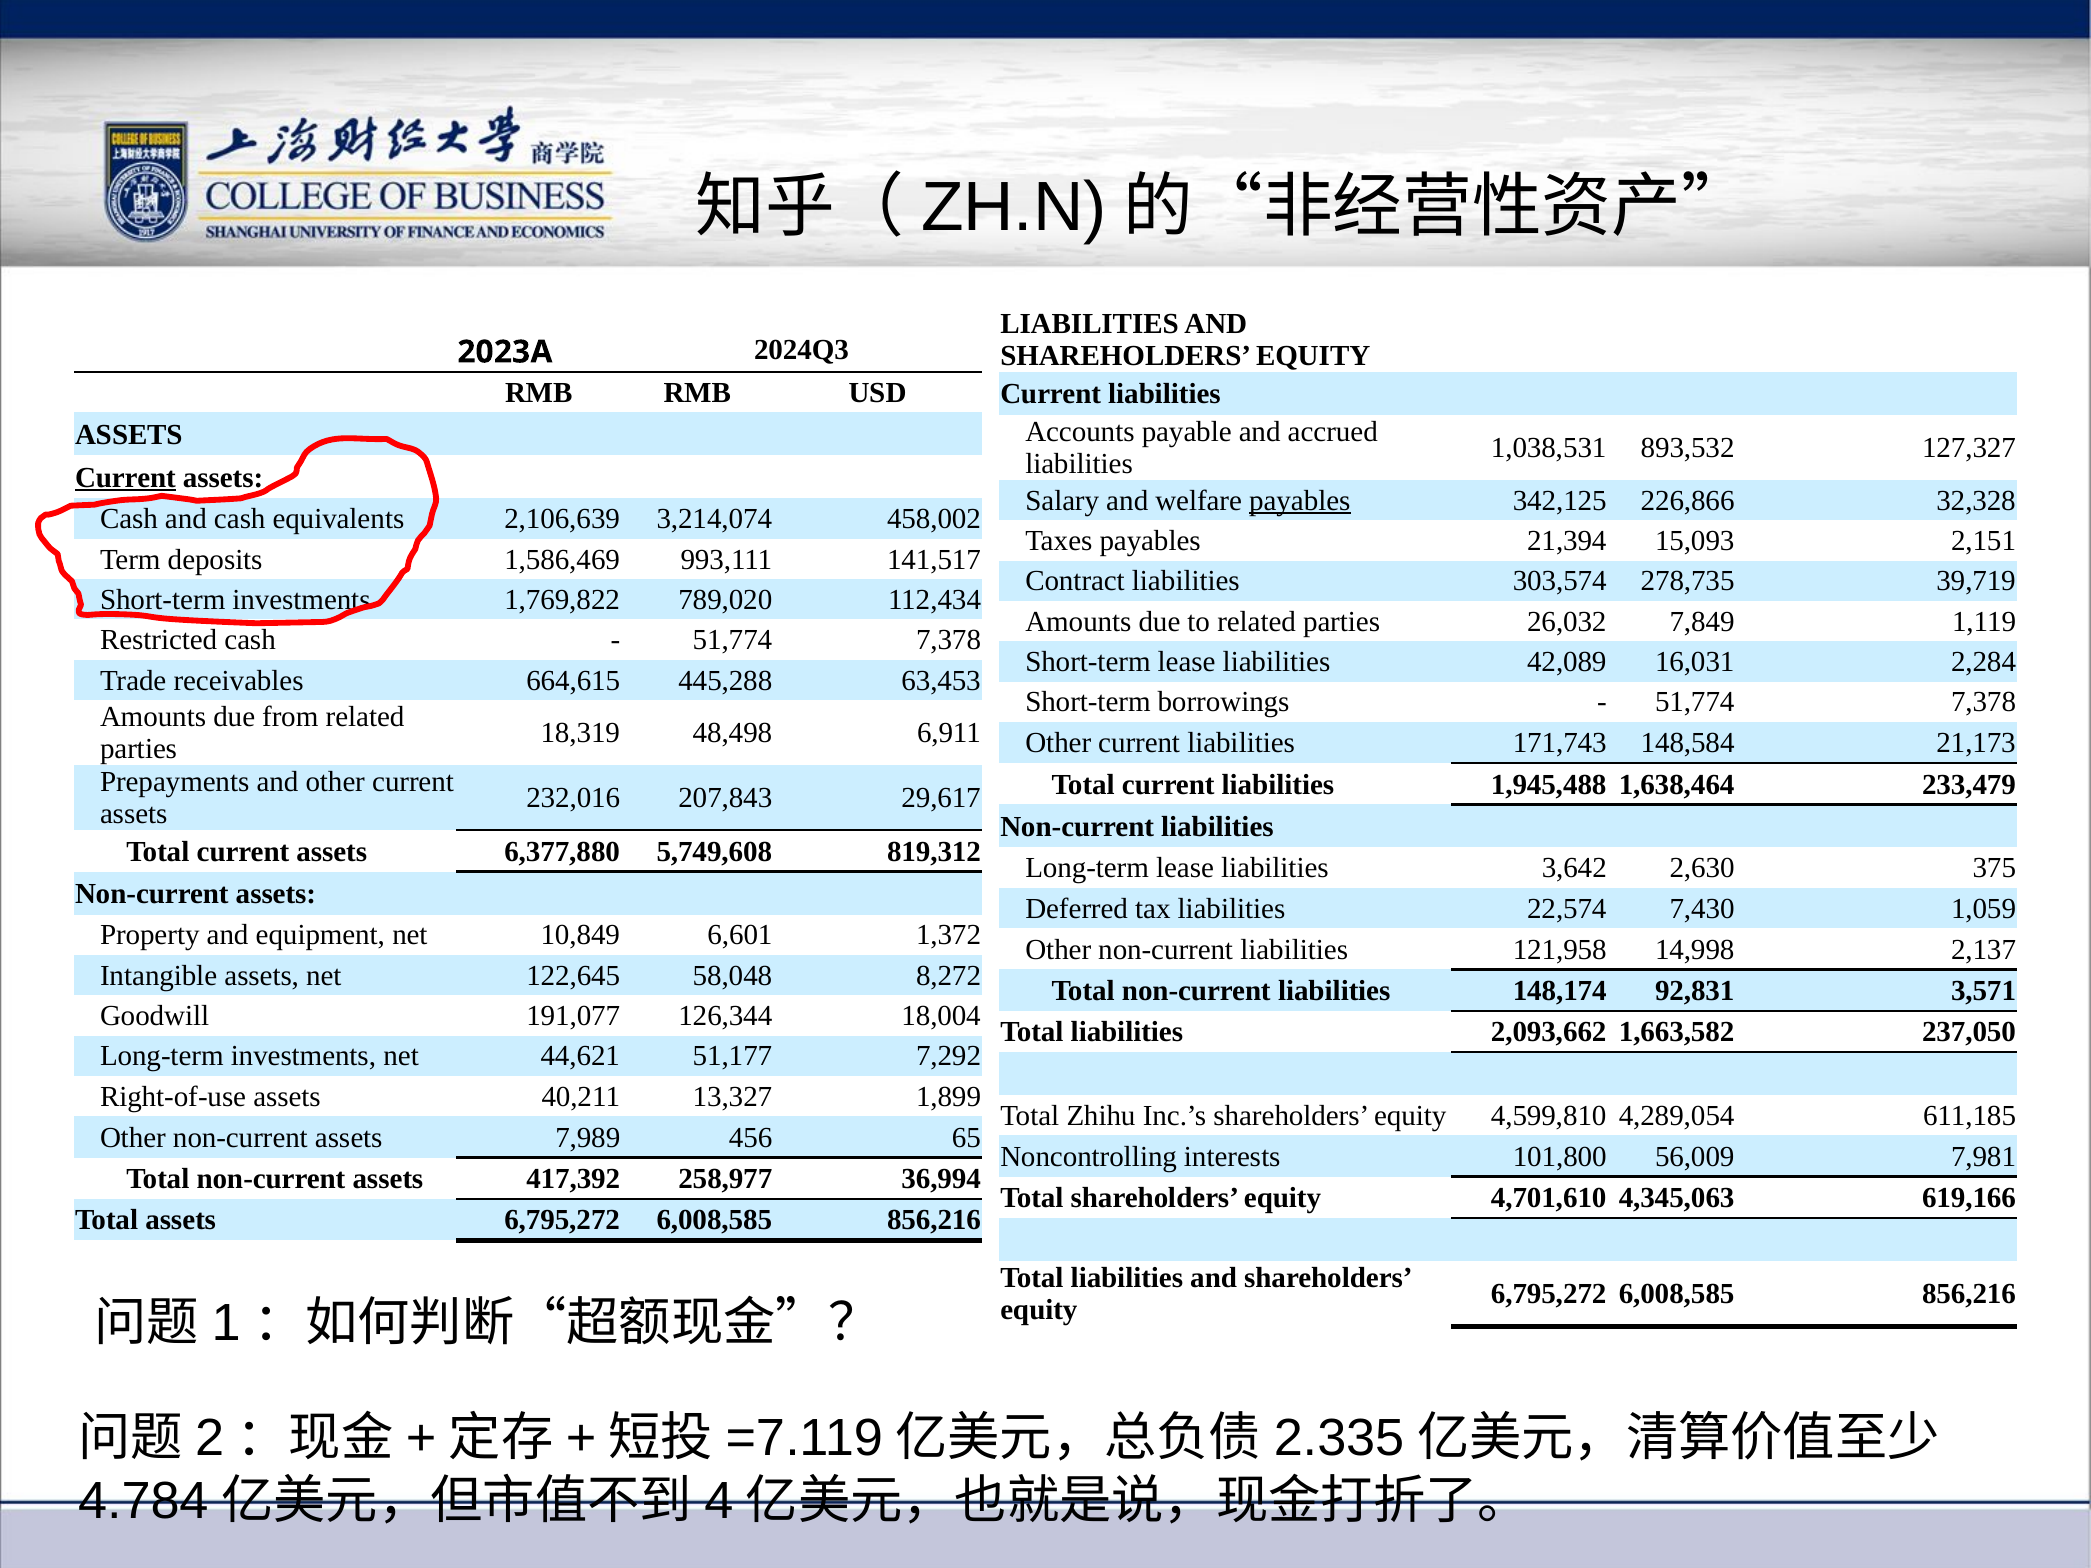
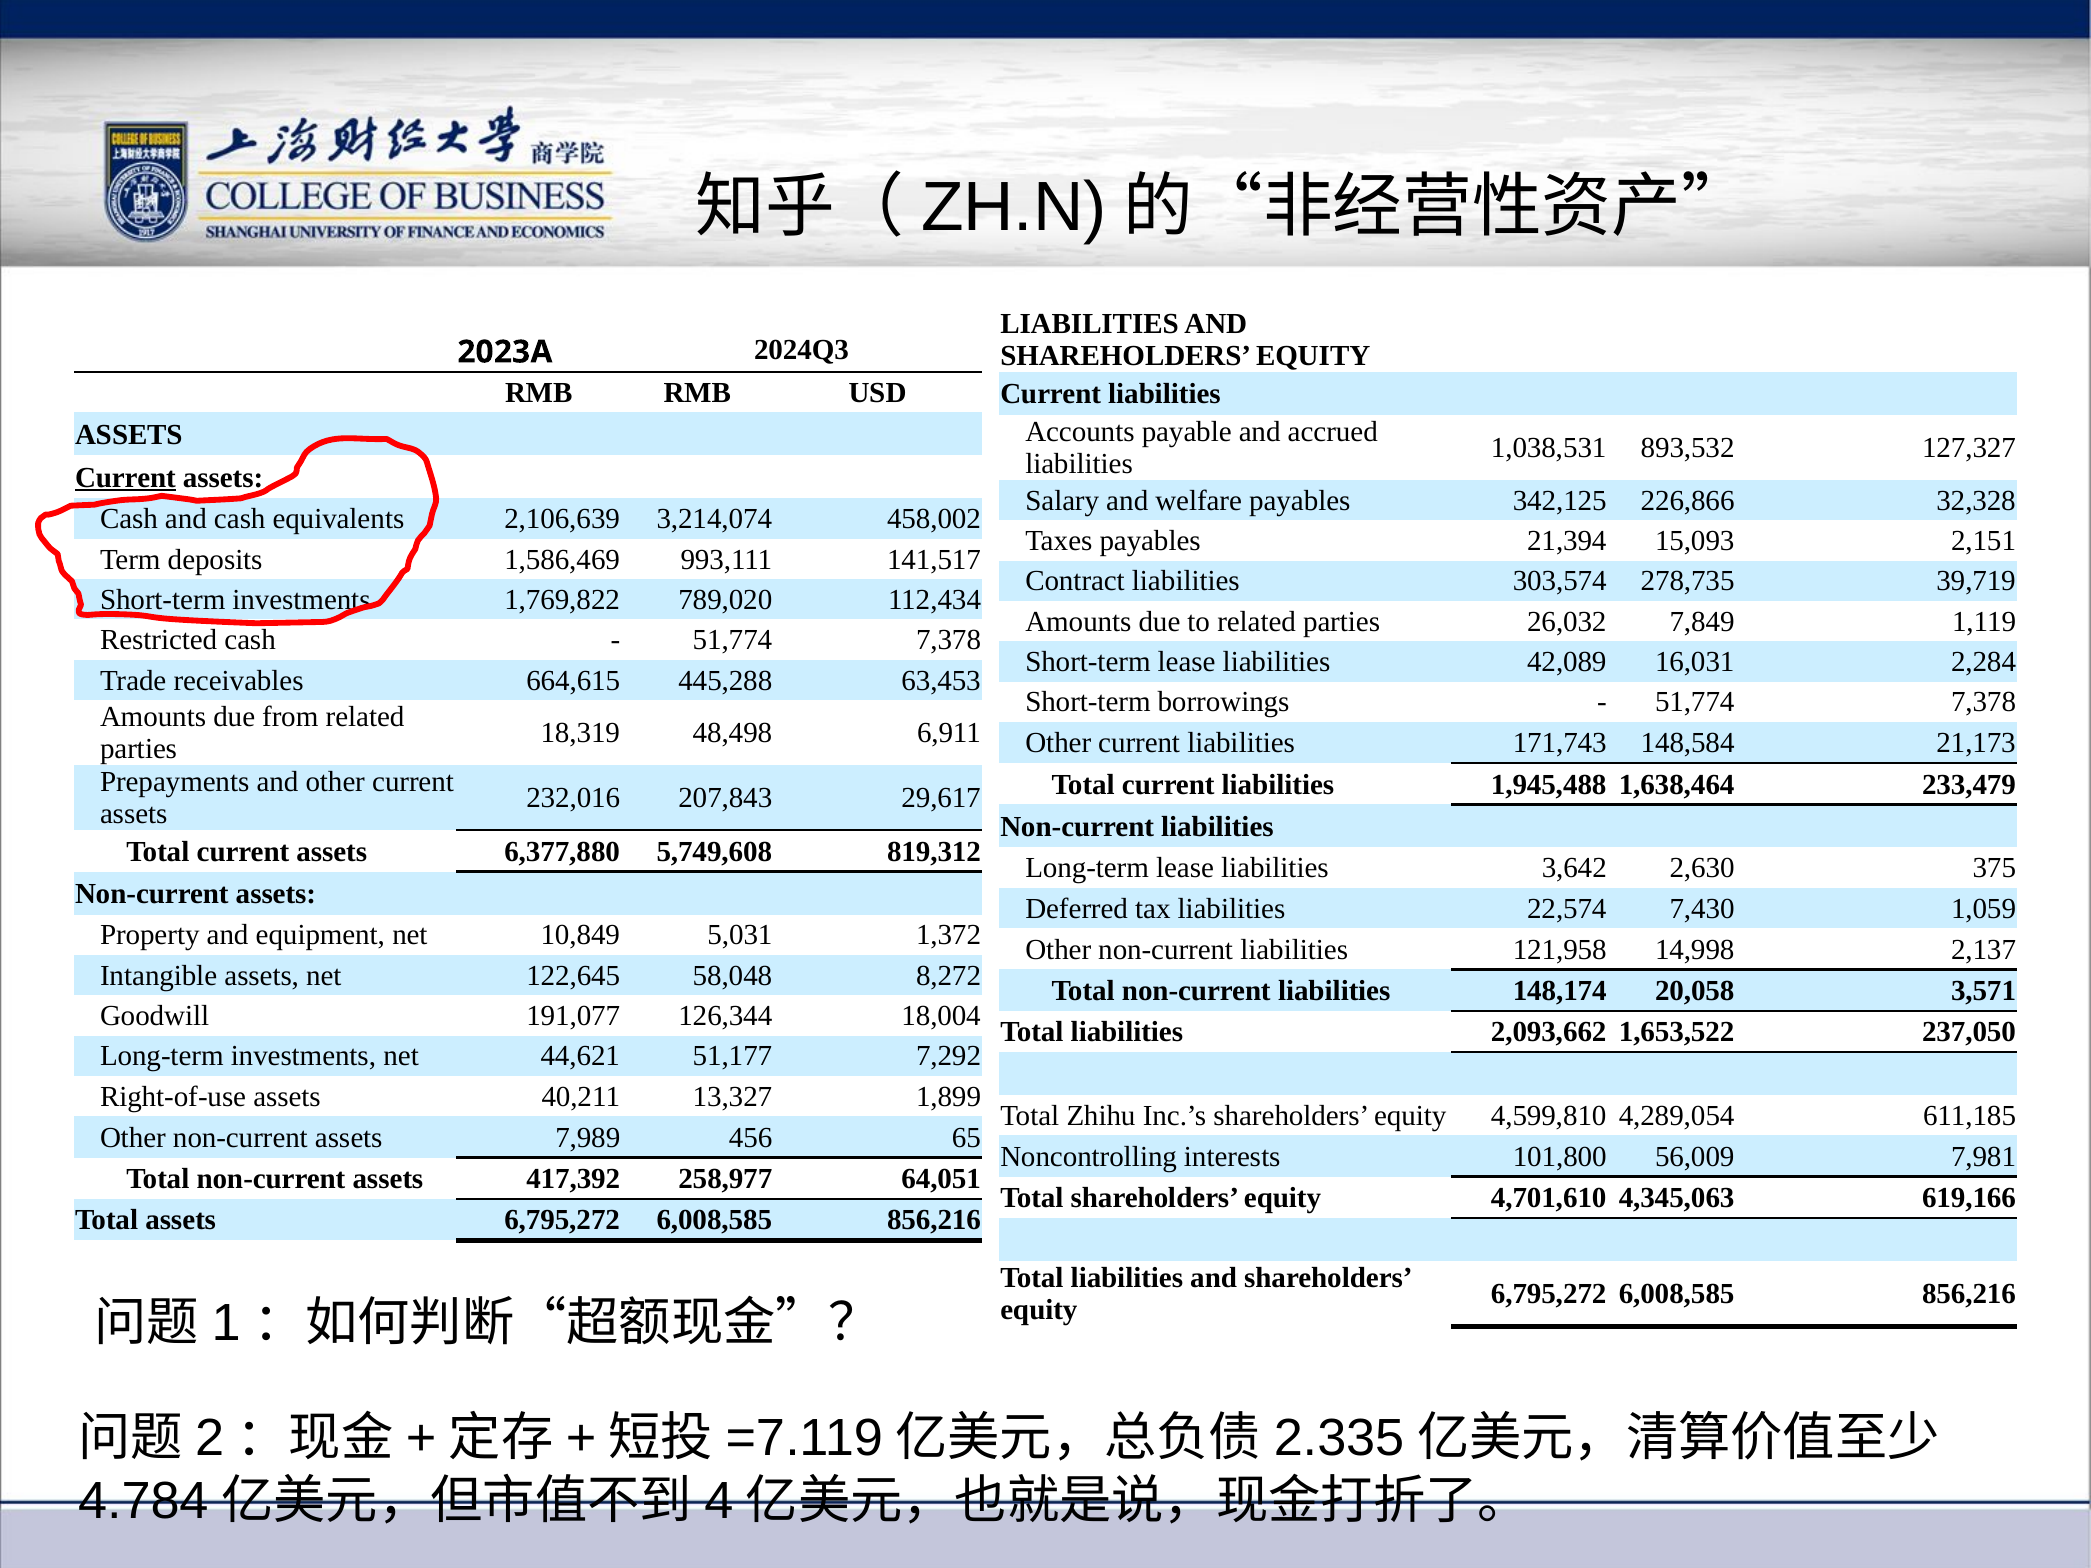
payables underline: present -> none (1300, 501)
6,601: 6,601 -> 5,031 (740, 936)
92,831: 92,831 -> 20,058 (1695, 991)
1,663,582: 1,663,582 -> 1,653,522 (1677, 1032)
36,994: 36,994 -> 64,051 (941, 1179)
